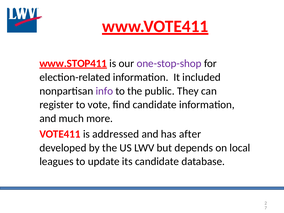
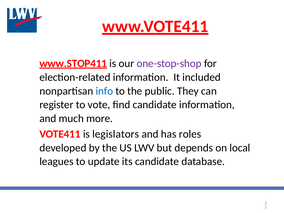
info colour: purple -> blue (104, 91)
addressed: addressed -> legislators (116, 134)
after: after -> roles (190, 134)
